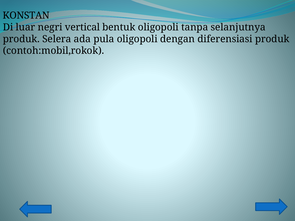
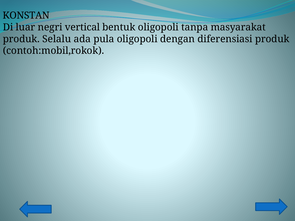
selanjutnya: selanjutnya -> masyarakat (238, 27)
Selera: Selera -> Selalu (57, 39)
